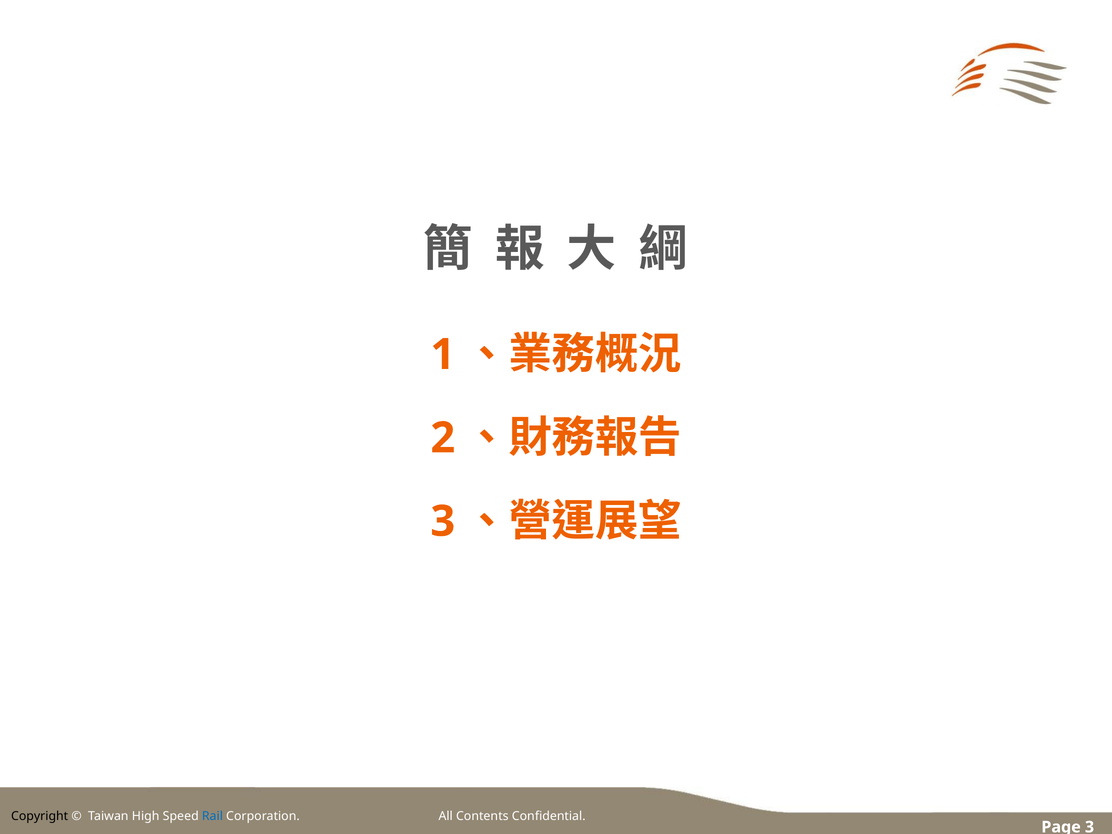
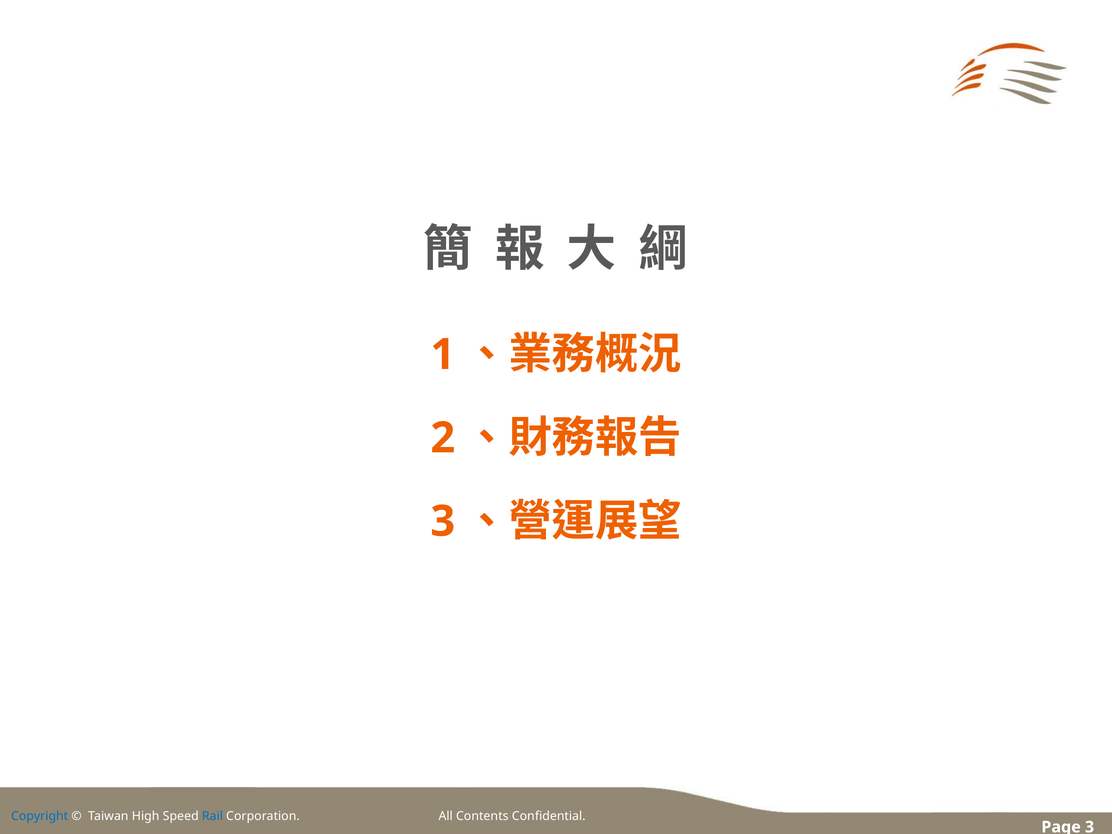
Copyright colour: black -> blue (40, 816)
